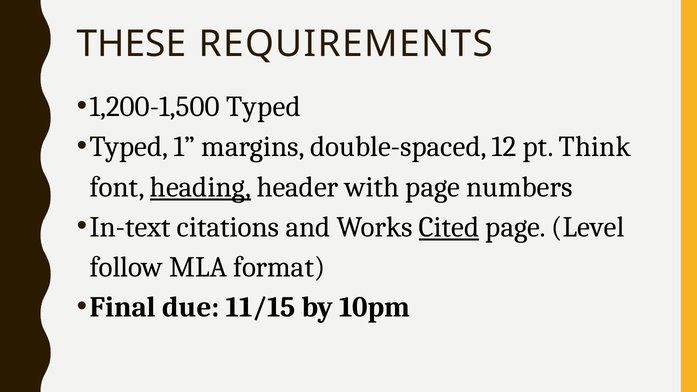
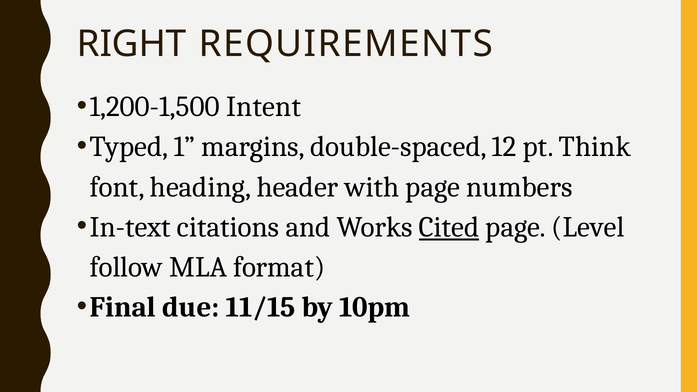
THESE: THESE -> RIGHT (132, 44)
1,200-1,500 Typed: Typed -> Intent (264, 107)
heading underline: present -> none (200, 187)
